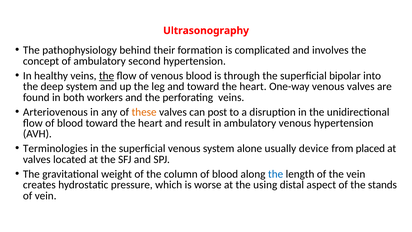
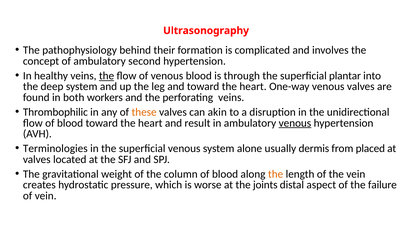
bipolar: bipolar -> plantar (345, 76)
Arteriovenous: Arteriovenous -> Thrombophilic (55, 112)
post: post -> akin (217, 112)
venous underline: none -> present (295, 123)
device: device -> dermis (314, 148)
the colour: blue -> orange (276, 174)
using: using -> joints (265, 185)
stands: stands -> failure (382, 185)
